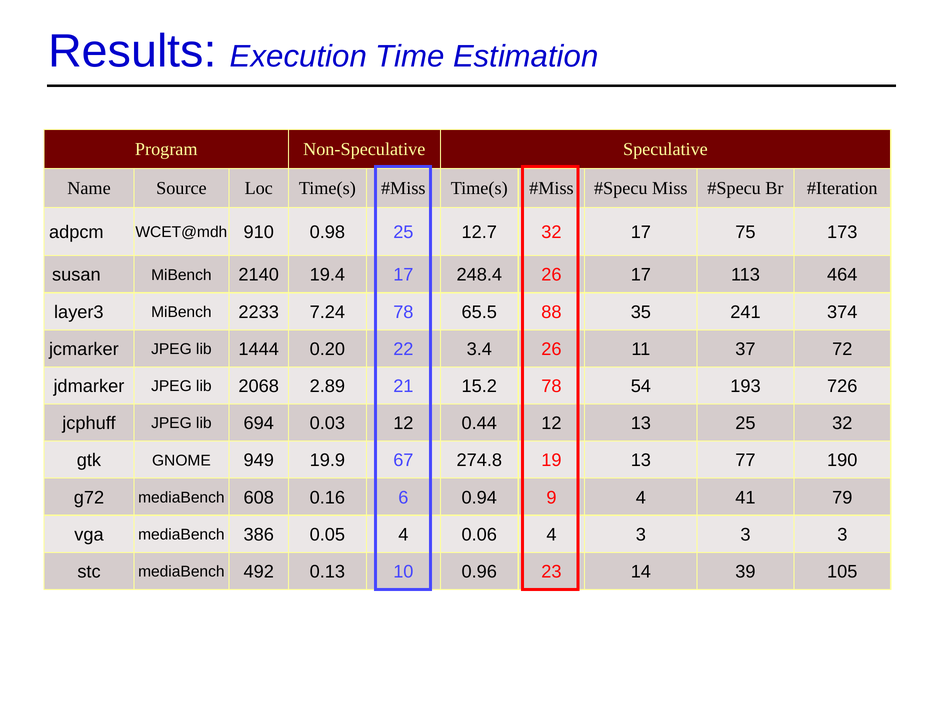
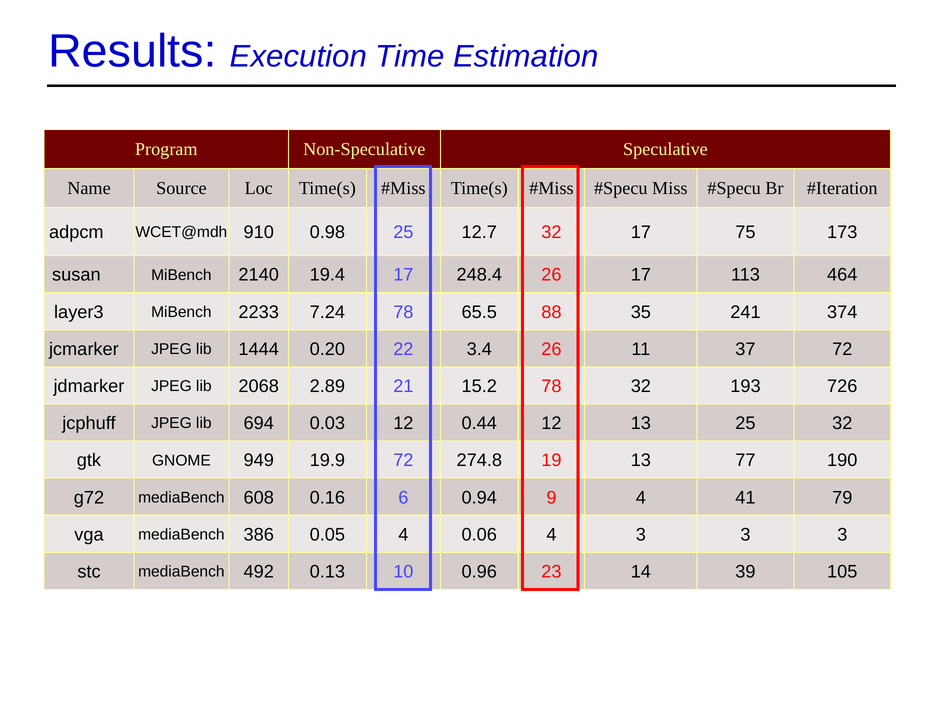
78 54: 54 -> 32 (641, 386)
19.9 67: 67 -> 72 (403, 461)
